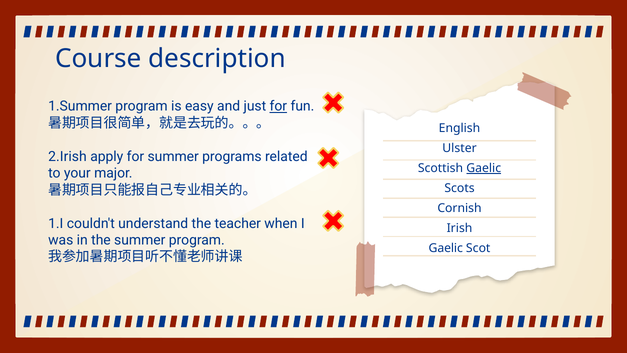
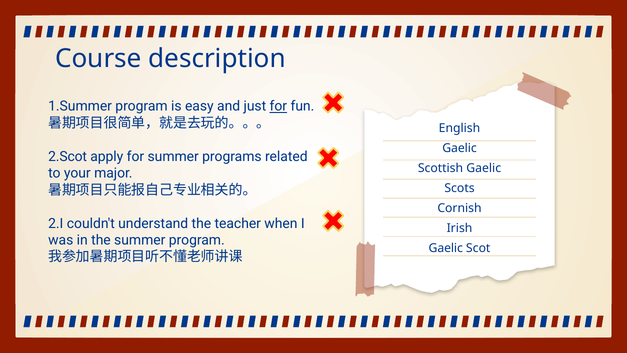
Ulster: Ulster -> Gaelic (460, 148)
2.Irish: 2.Irish -> 2.Scot (68, 156)
Gaelic underline: present -> none (484, 168)
1.I: 1.I -> 2.I (56, 223)
